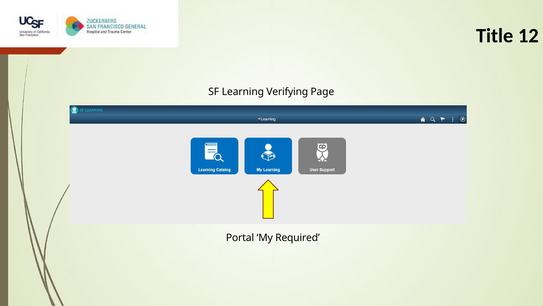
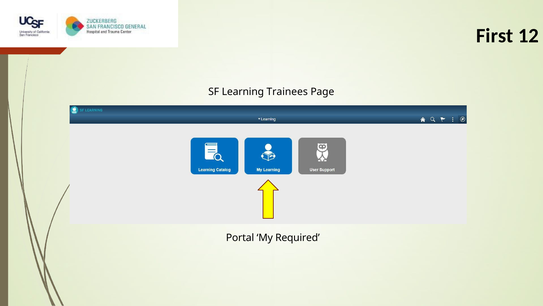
Title: Title -> First (495, 36)
Verifying: Verifying -> Trainees (287, 92)
